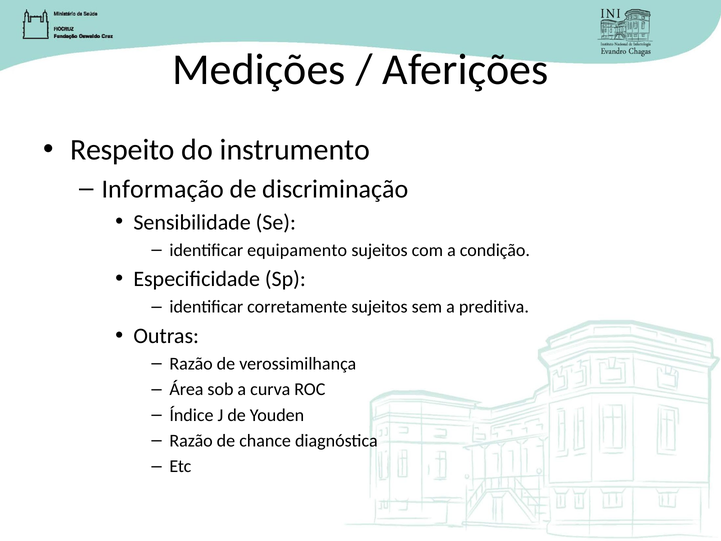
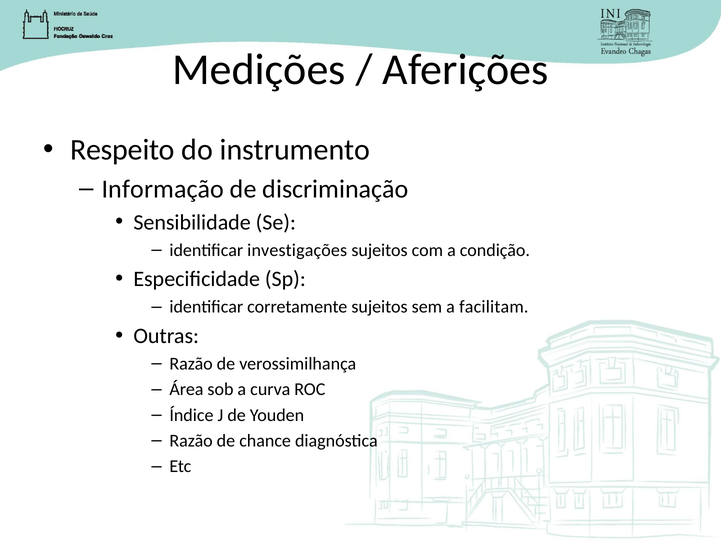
equipamento: equipamento -> investigações (297, 250)
preditiva: preditiva -> facilitam (494, 307)
